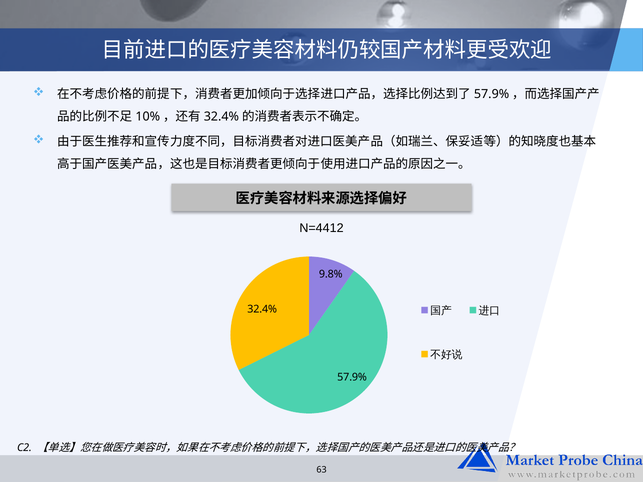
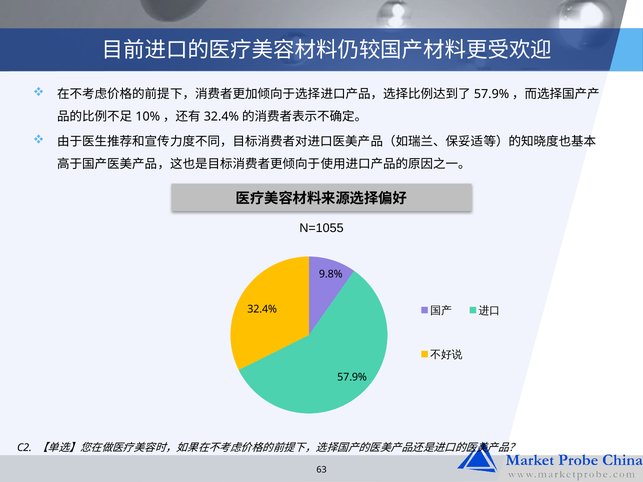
N=4412: N=4412 -> N=1055 (322, 228)
